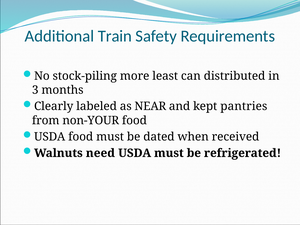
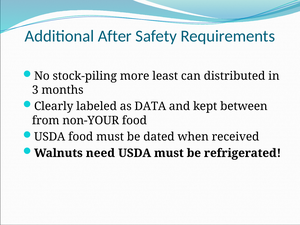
Train: Train -> After (115, 36)
NEAR: NEAR -> DATA (150, 106)
pantries: pantries -> between (244, 106)
